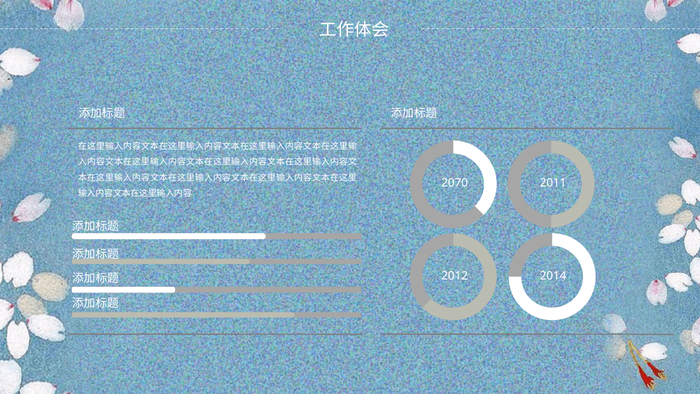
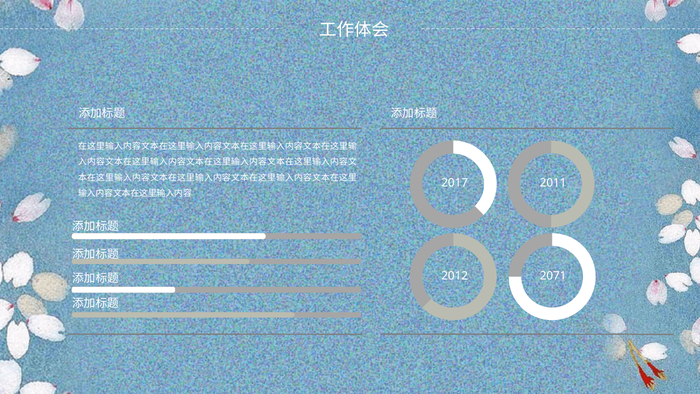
2070: 2070 -> 2017 (455, 183)
2014: 2014 -> 2071 (553, 276)
